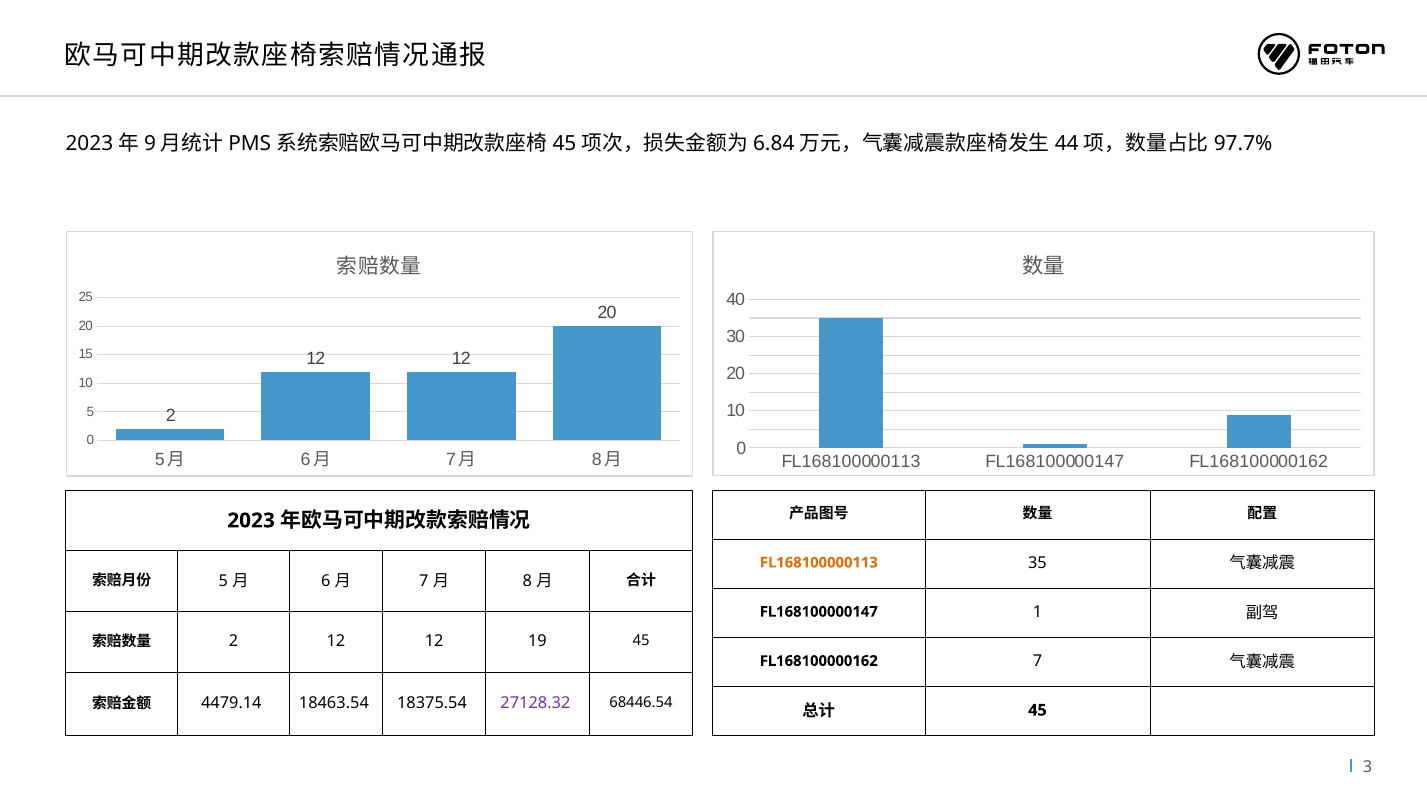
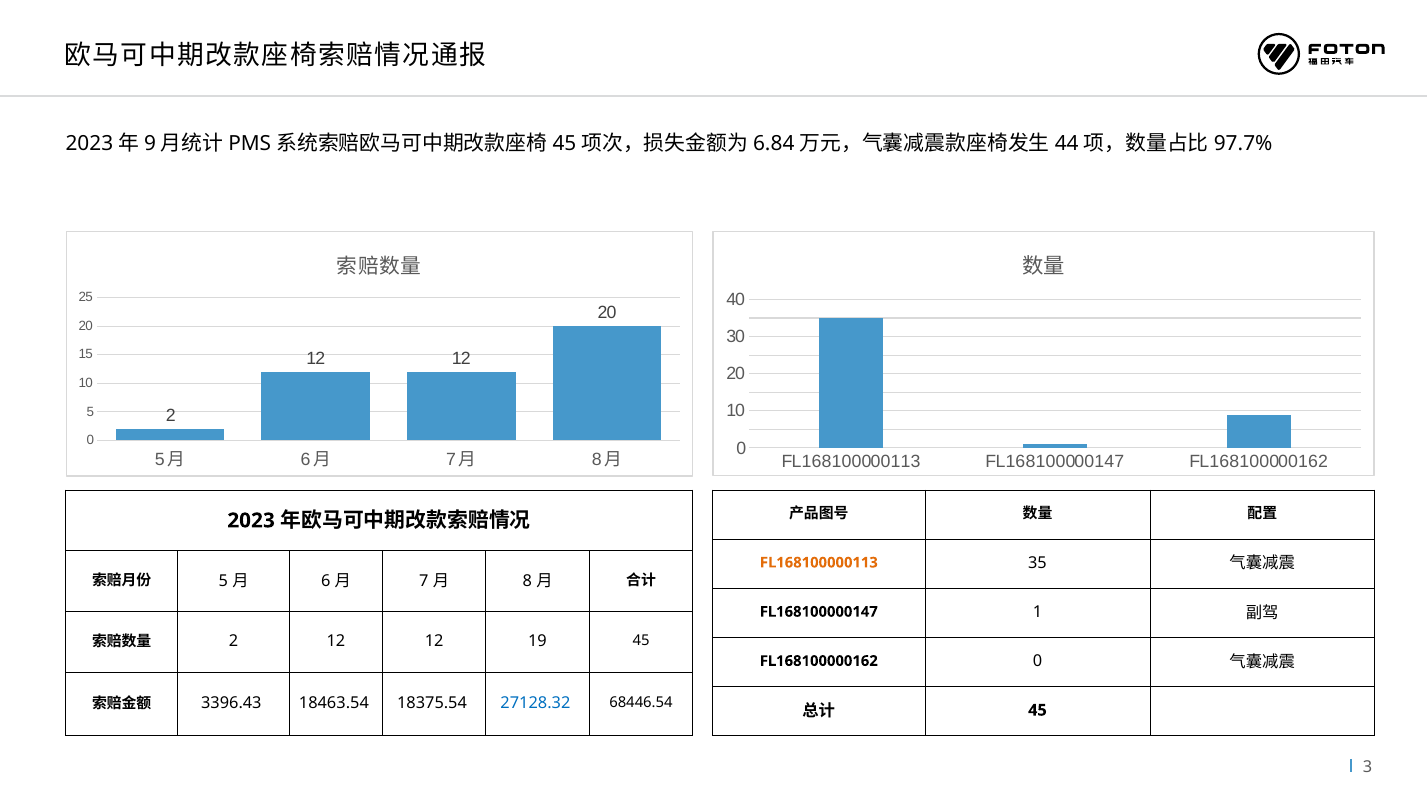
7: 7 -> 0 (1038, 661)
4479.14: 4479.14 -> 3396.43 (231, 703)
27128.32 colour: purple -> blue (535, 703)
